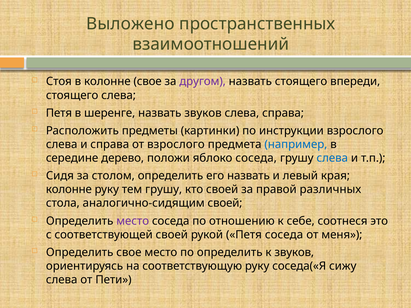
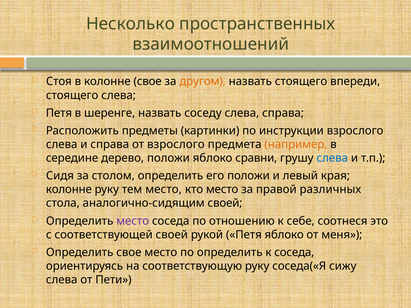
Выложено: Выложено -> Несколько (130, 24)
другом colour: purple -> orange (203, 82)
назвать звуков: звуков -> соседу (203, 113)
например colour: blue -> orange (296, 144)
яблоко соседа: соседа -> сравни (256, 158)
его назвать: назвать -> положи (248, 176)
тем грушу: грушу -> место (164, 190)
кто своей: своей -> место (222, 190)
Петя соседа: соседа -> яблоко (284, 235)
к звуков: звуков -> соседа (294, 253)
